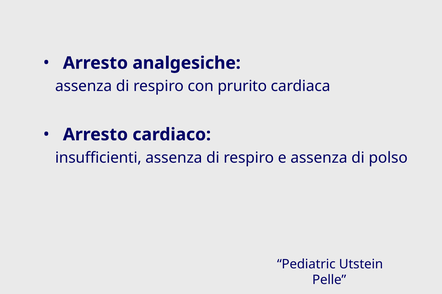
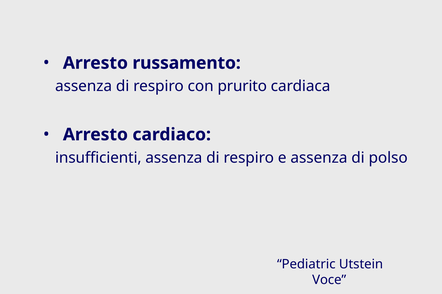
analgesiche: analgesiche -> russamento (187, 63)
Pelle: Pelle -> Voce (329, 281)
